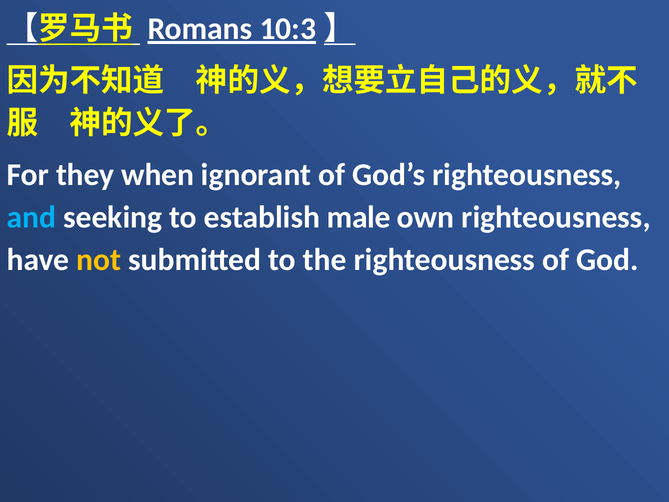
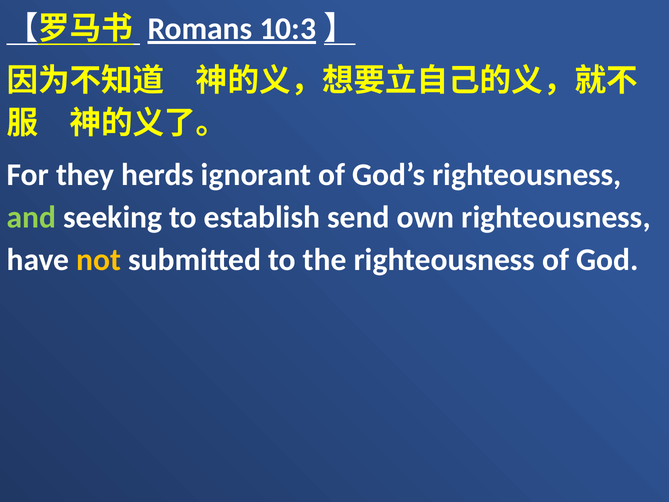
when: when -> herds (158, 175)
and colour: light blue -> light green (31, 217)
male: male -> send (358, 217)
